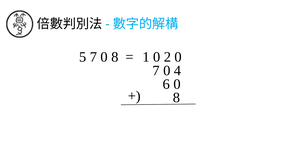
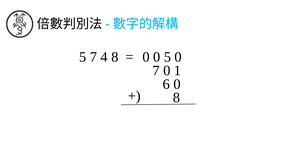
5 7 0: 0 -> 4 (104, 57)
1: 1 -> 0 (146, 57)
0 2: 2 -> 5 (167, 57)
4: 4 -> 1 (178, 70)
